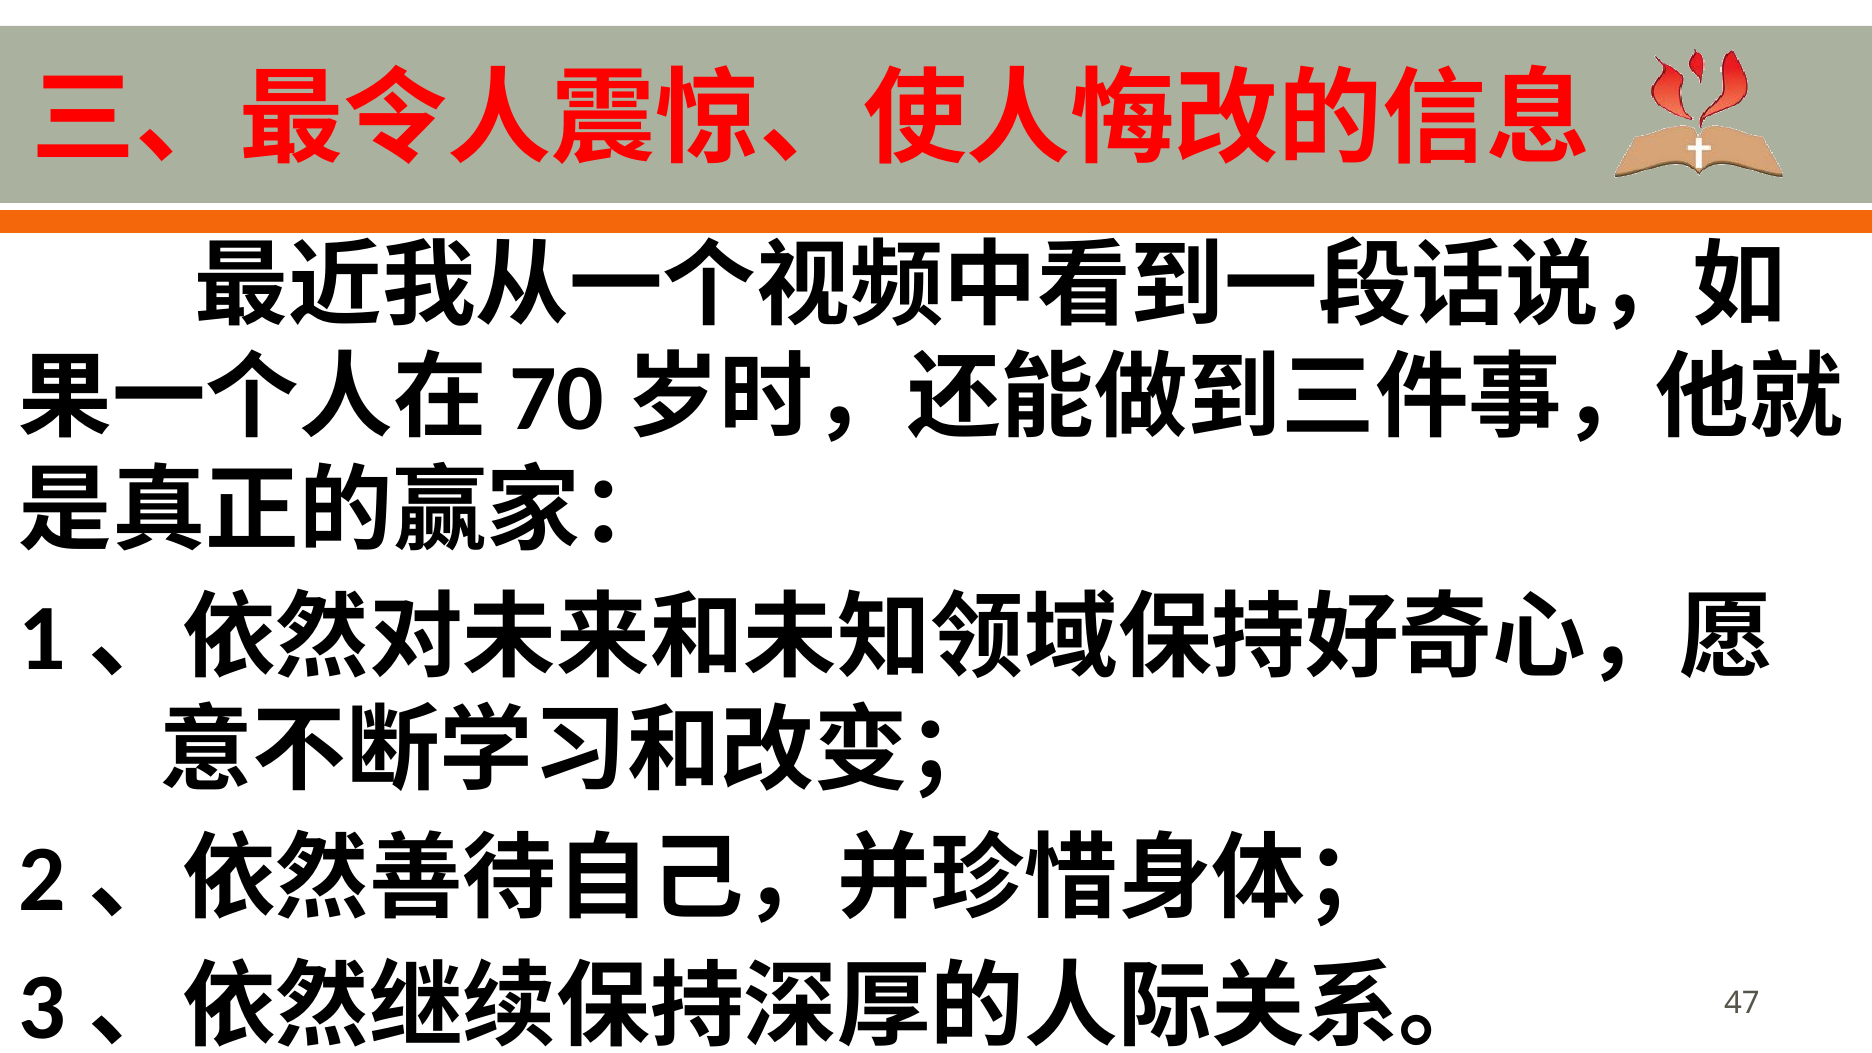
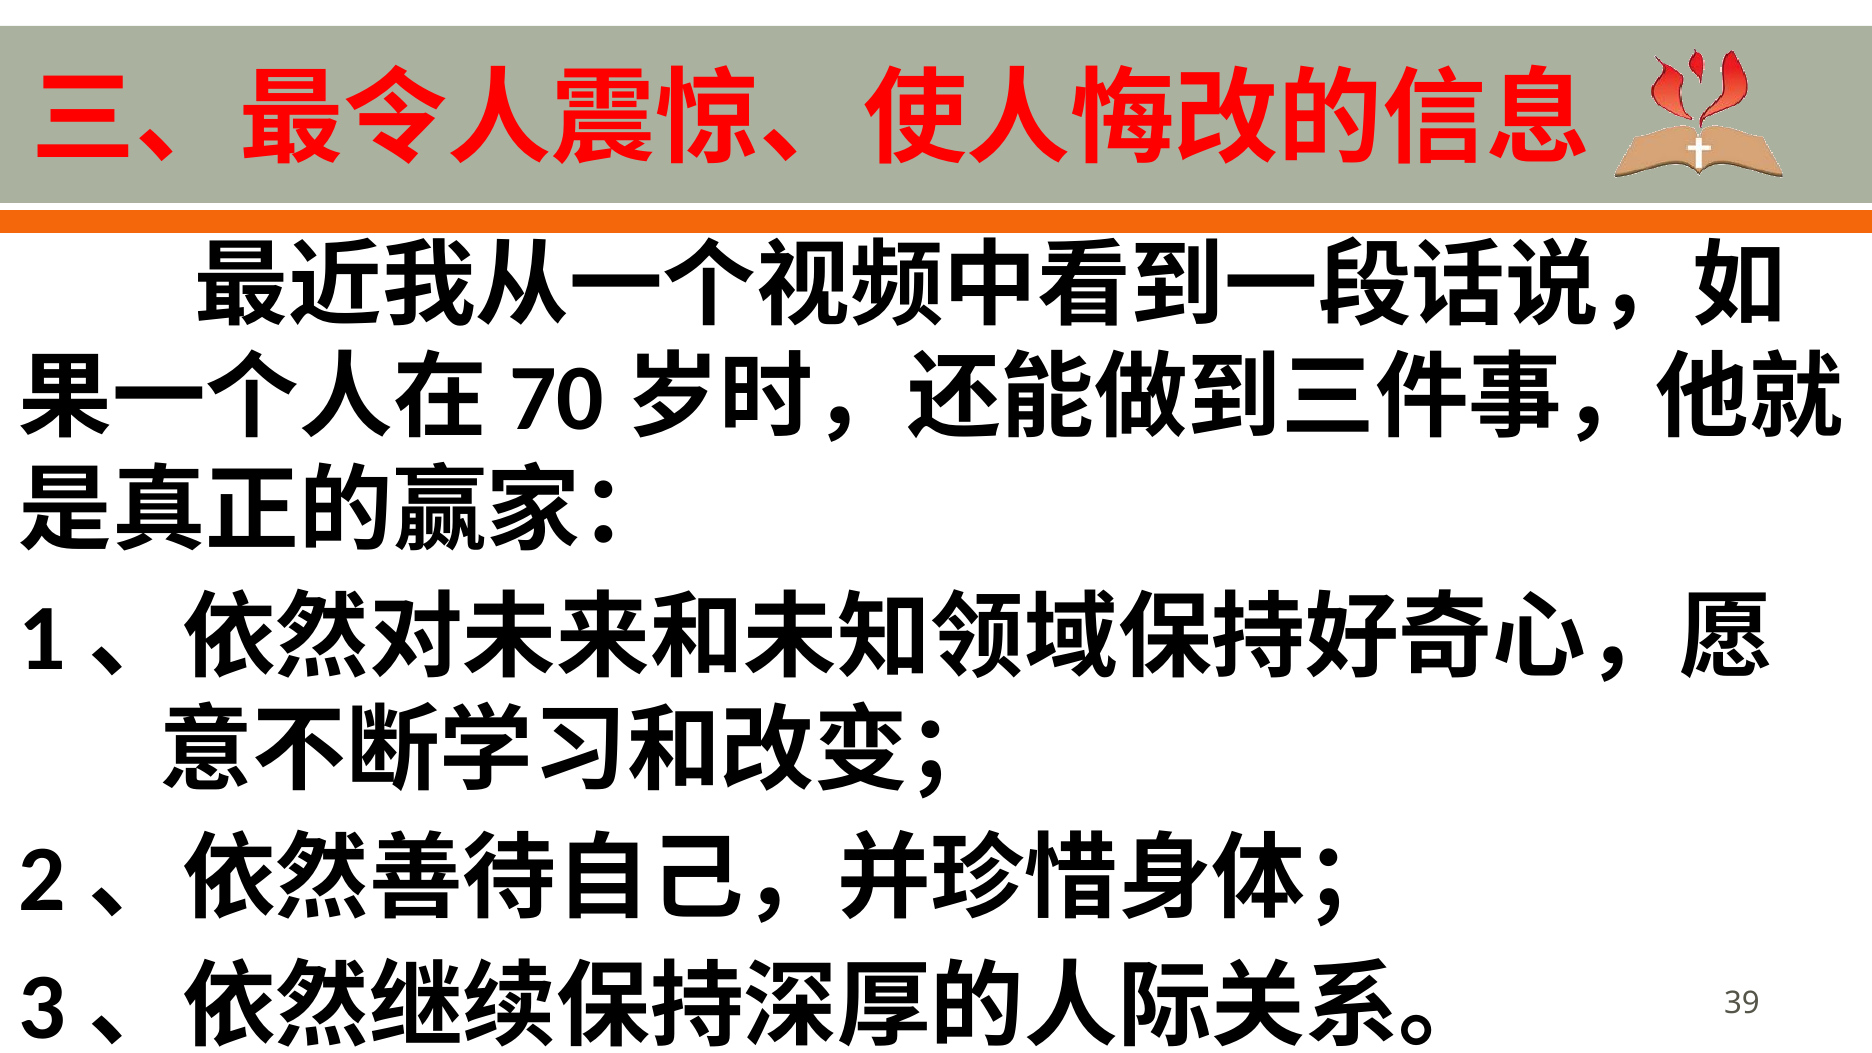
47: 47 -> 39 (1742, 1004)
